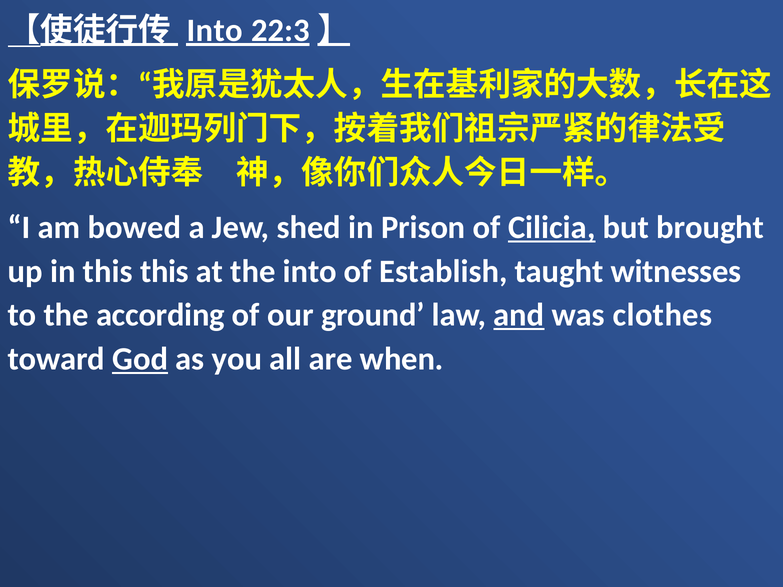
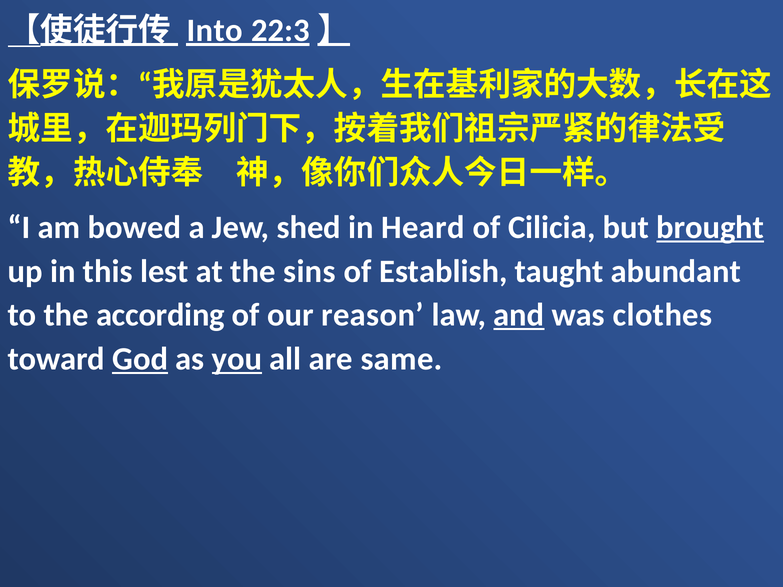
Prison: Prison -> Heard (423, 228)
Cilicia underline: present -> none (552, 228)
brought underline: none -> present (710, 228)
this this: this -> lest (164, 271)
the into: into -> sins (310, 271)
witnesses: witnesses -> abundant (676, 271)
ground: ground -> reason (373, 315)
you underline: none -> present (237, 359)
when: when -> same (402, 359)
